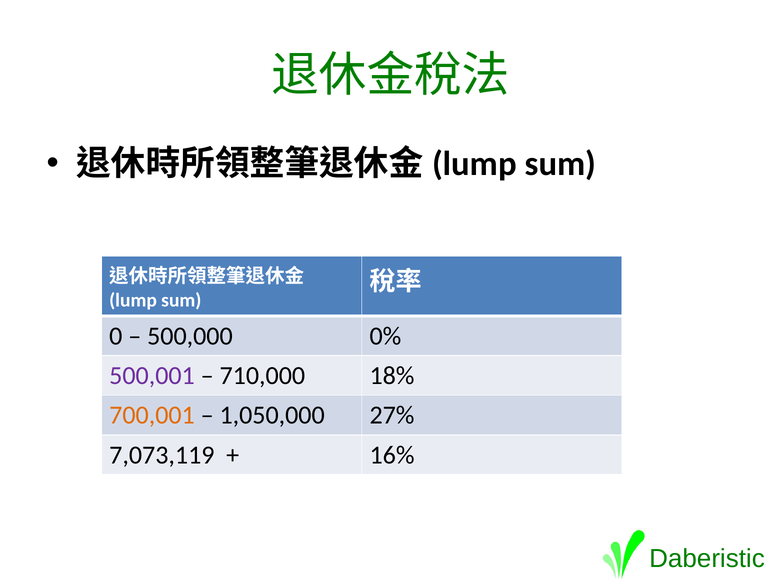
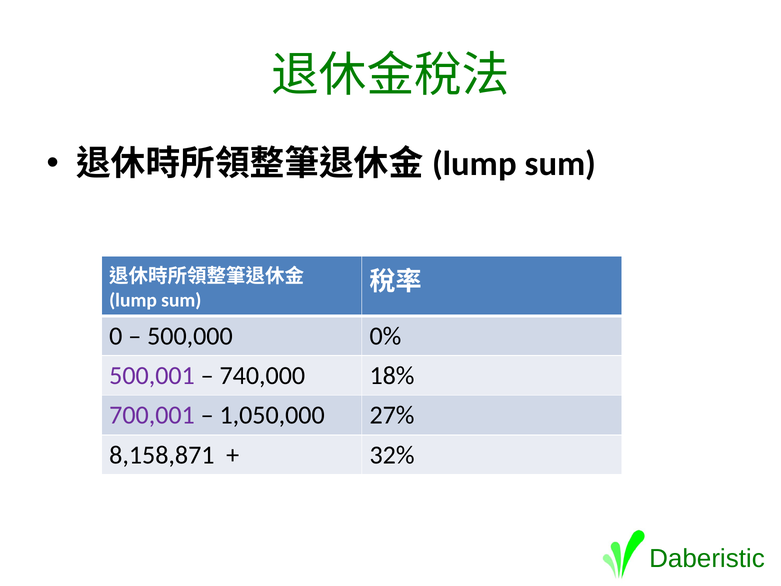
710,000: 710,000 -> 740,000 (262, 376)
700,001 colour: orange -> purple (152, 415)
7,073,119: 7,073,119 -> 8,158,871 (162, 455)
16%: 16% -> 32% (392, 455)
